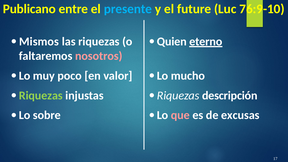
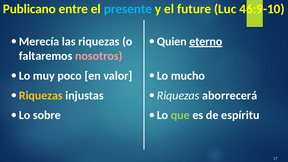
76:9-10: 76:9-10 -> 46:9-10 (262, 9)
Mismos: Mismos -> Merecía (39, 41)
Riquezas colour: light green -> yellow (41, 95)
descripción: descripción -> aborrecerá (230, 95)
que colour: pink -> light green (180, 115)
excusas: excusas -> espíritu (240, 115)
